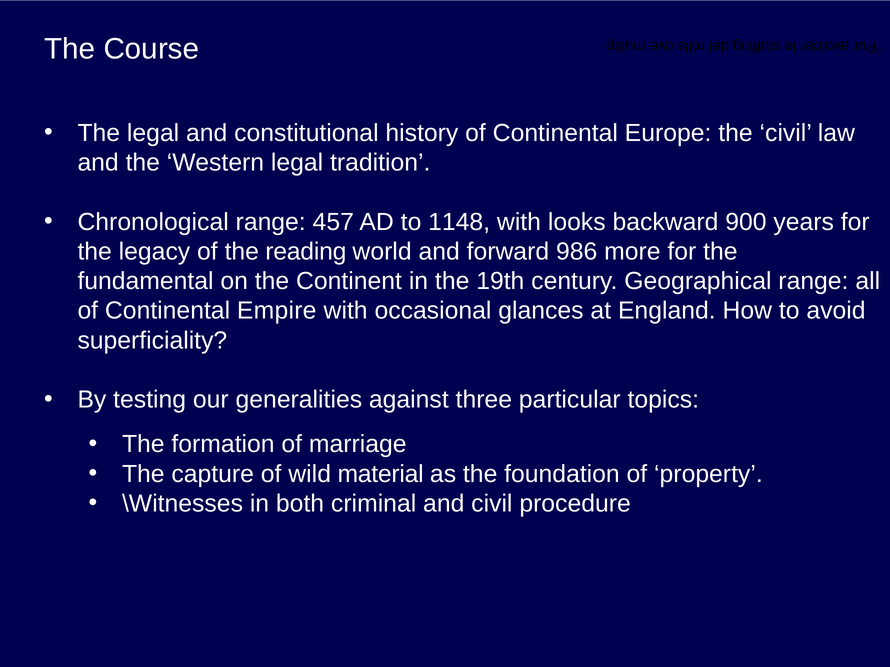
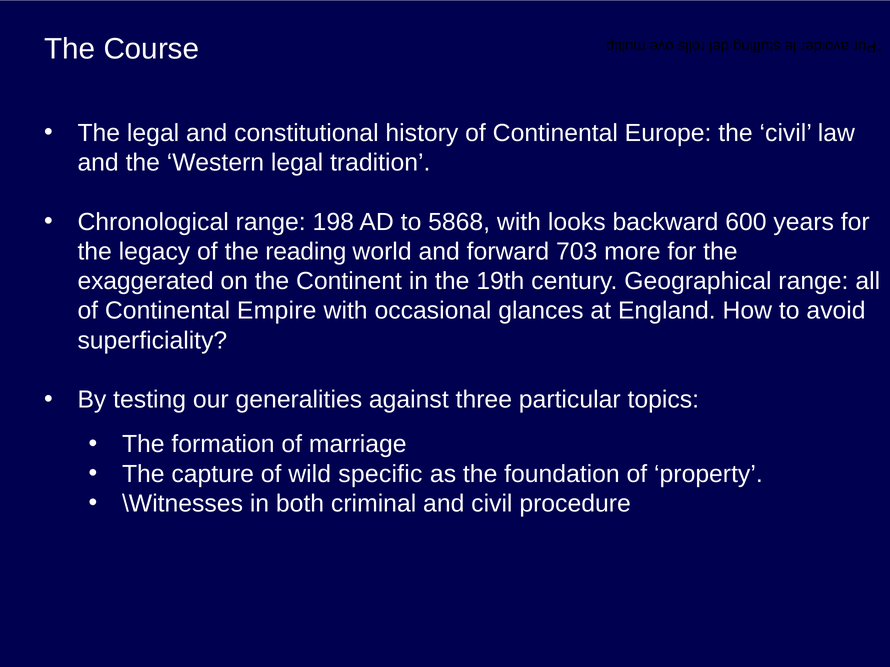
457: 457 -> 198 (333, 222)
1148: 1148 -> 5868 (459, 222)
900: 900 -> 600 (746, 222)
986: 986 -> 703 (577, 252)
fundamental: fundamental -> exaggerated (146, 281)
material: material -> specific (380, 474)
